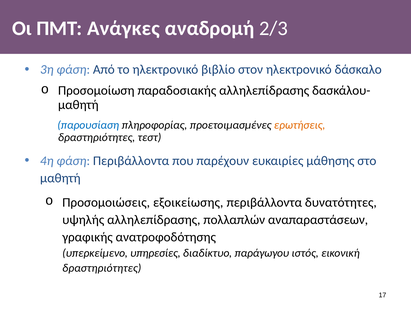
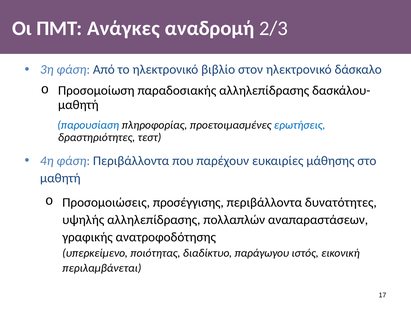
ερωτήσεις colour: orange -> blue (300, 125)
εξοικείωσης: εξοικείωσης -> προσέγγισης (188, 202)
υπηρεσίες: υπηρεσίες -> ποιότητας (155, 252)
δραστηριότητες: δραστηριότητες -> περιλαμβάνεται (102, 268)
